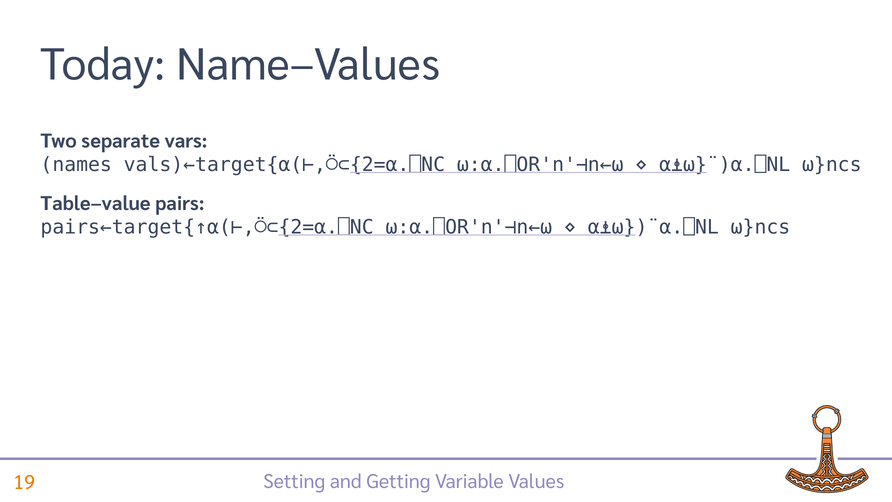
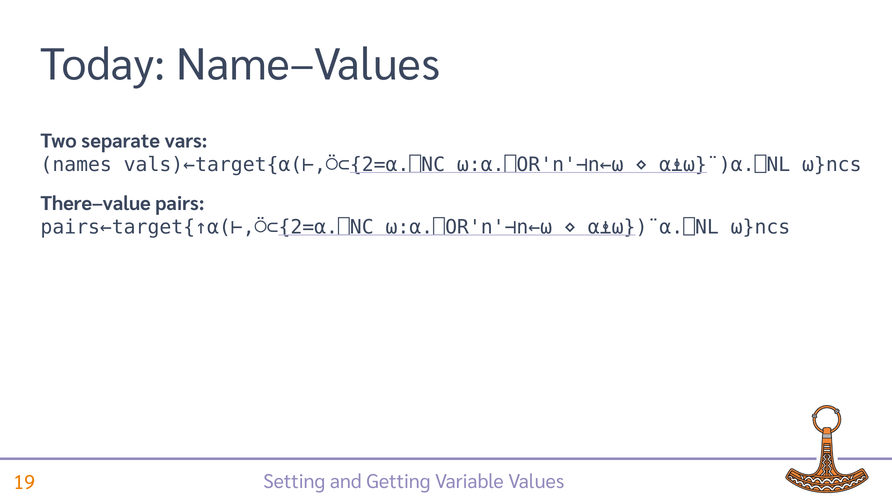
Table–value: Table–value -> There–value (96, 203)
